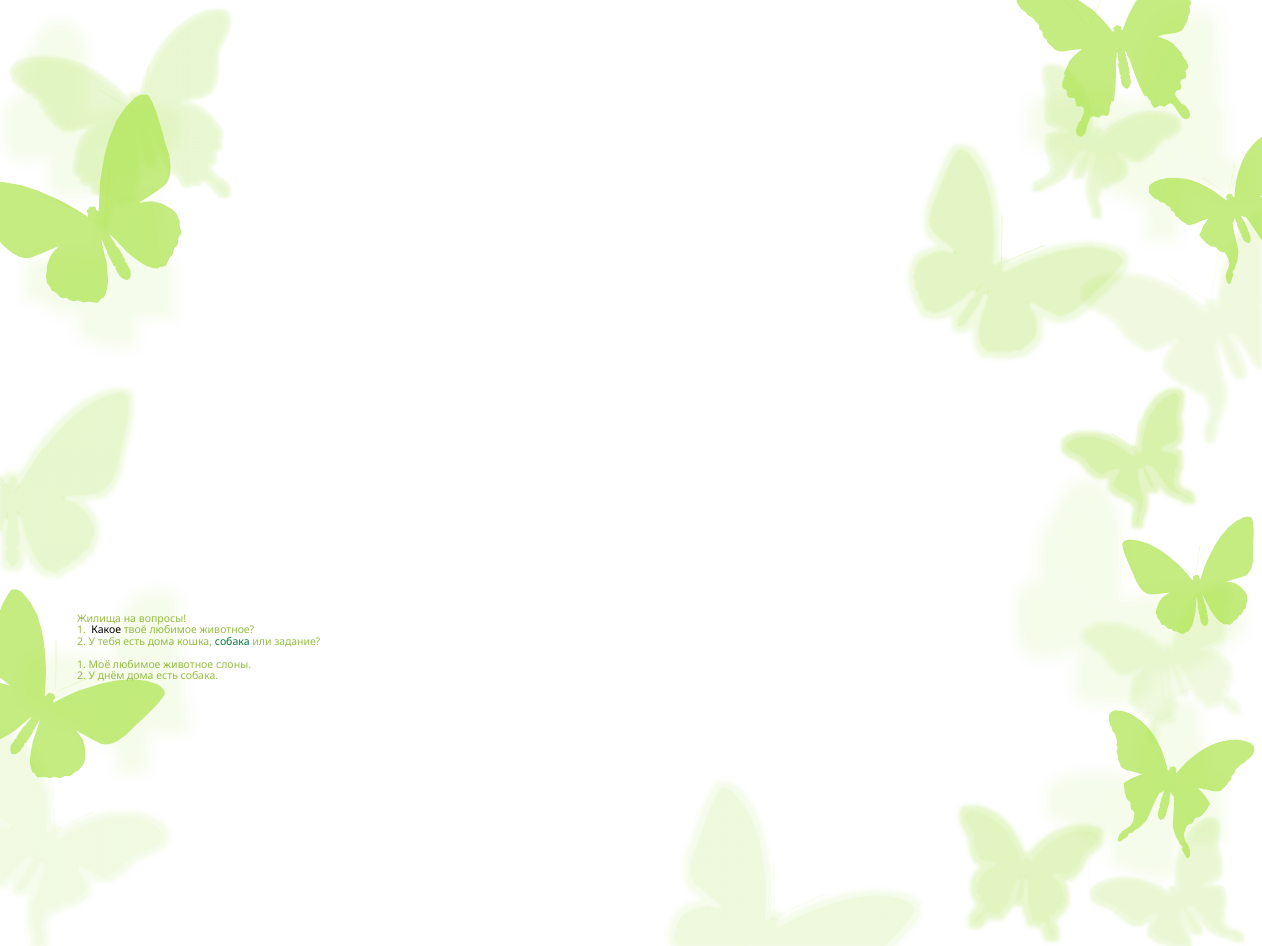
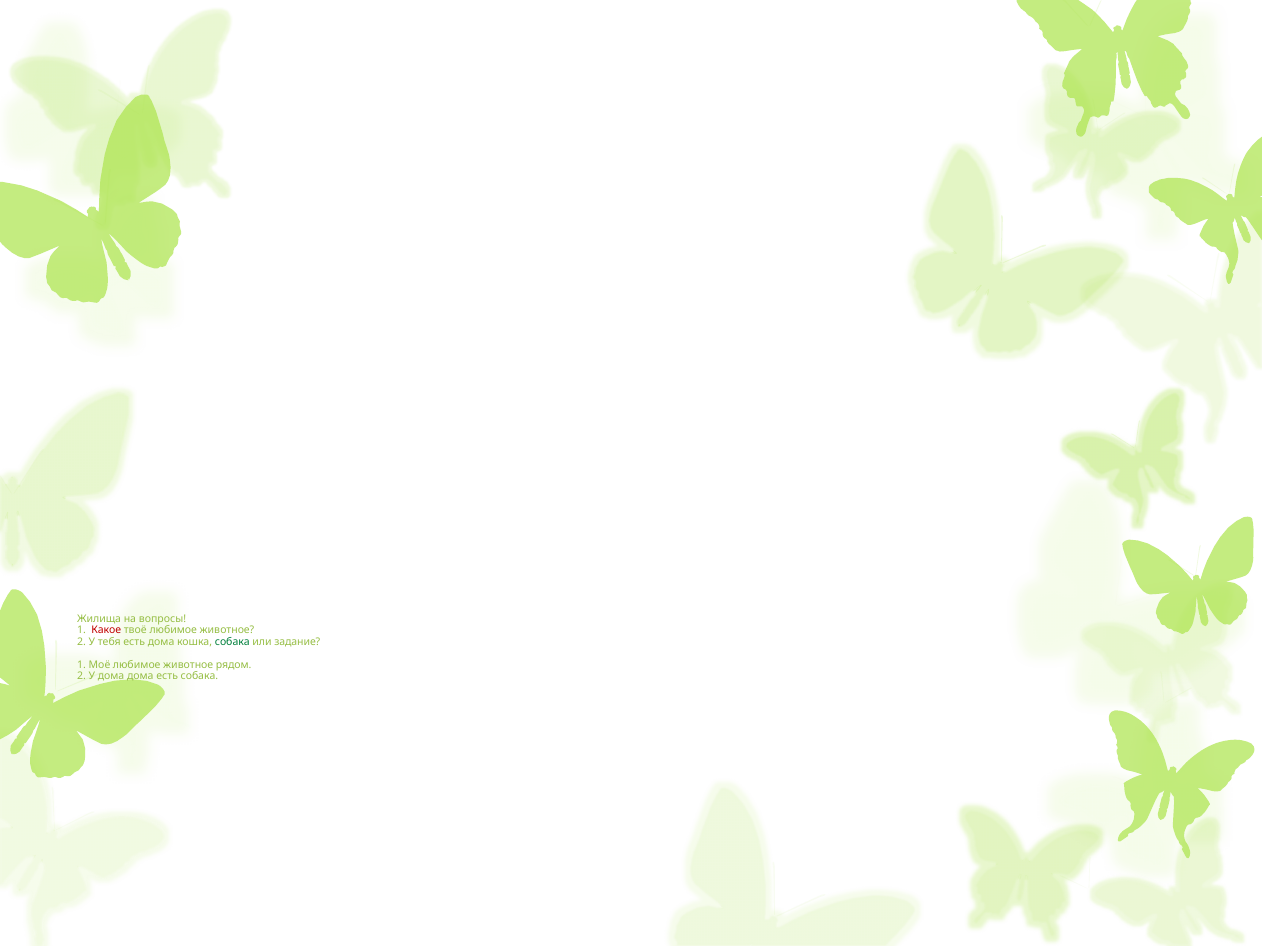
Какое colour: black -> red (106, 631)
слоны: слоны -> рядом (234, 665)
У днём: днём -> дома (111, 676)
